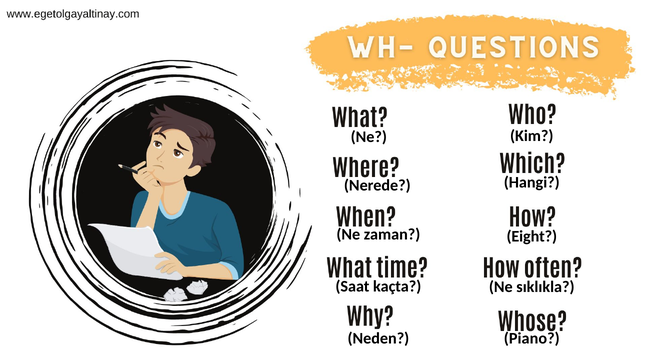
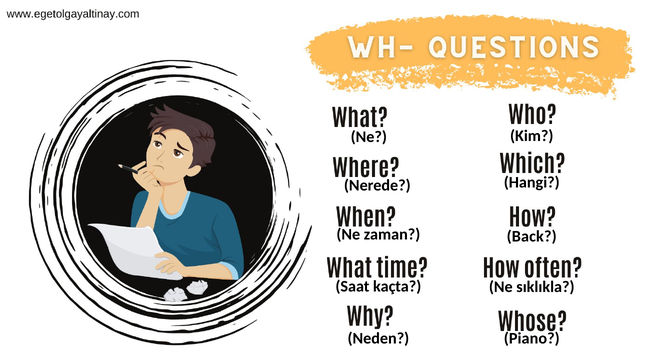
Eight: Eight -> Back (532, 237)
